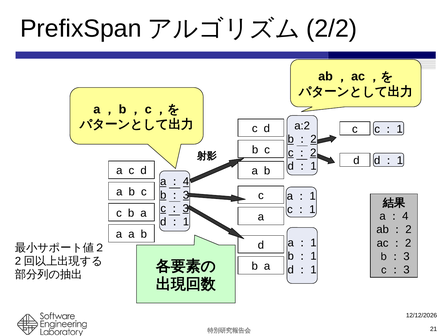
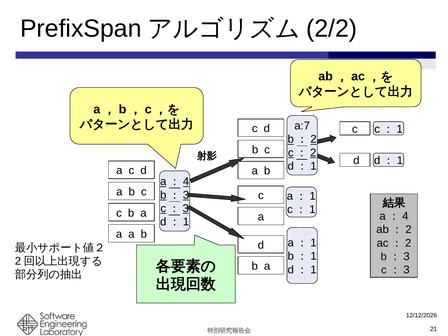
a:2: a:2 -> a:7 (302, 126)
